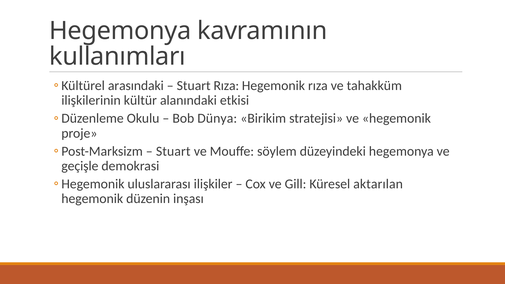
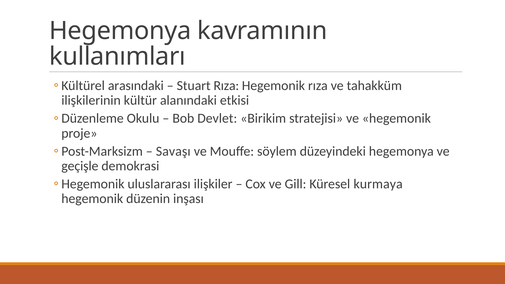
Dünya: Dünya -> Devlet (217, 118)
Stuart: Stuart -> Savaşı (173, 151)
aktarılan: aktarılan -> kurmaya (378, 184)
